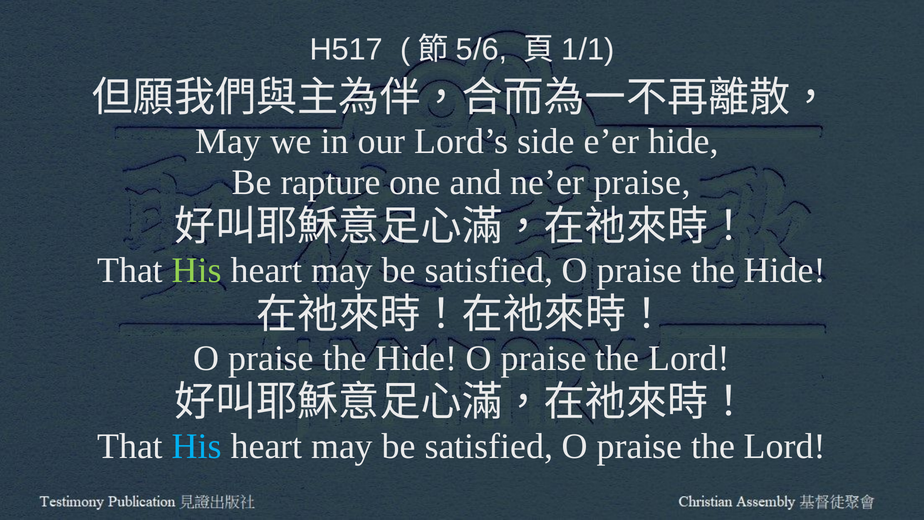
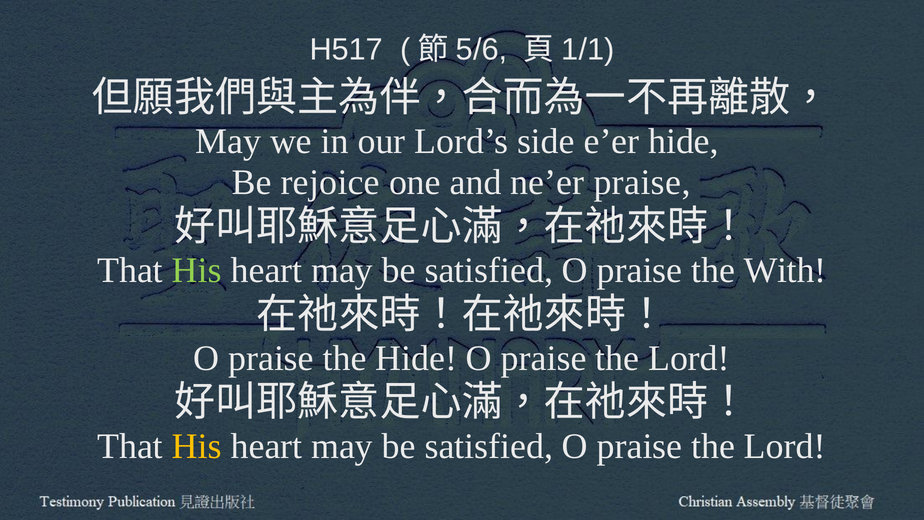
rapture: rapture -> rejoice (330, 183)
Hide: Hide -> With (785, 270)
His colour: light blue -> yellow (197, 446)
